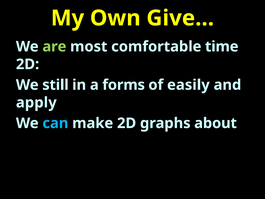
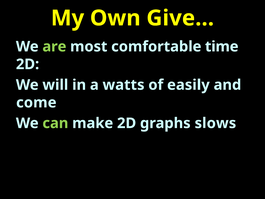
still: still -> will (55, 85)
forms: forms -> watts (124, 85)
apply: apply -> come (36, 102)
can colour: light blue -> light green (55, 123)
about: about -> slows (215, 123)
